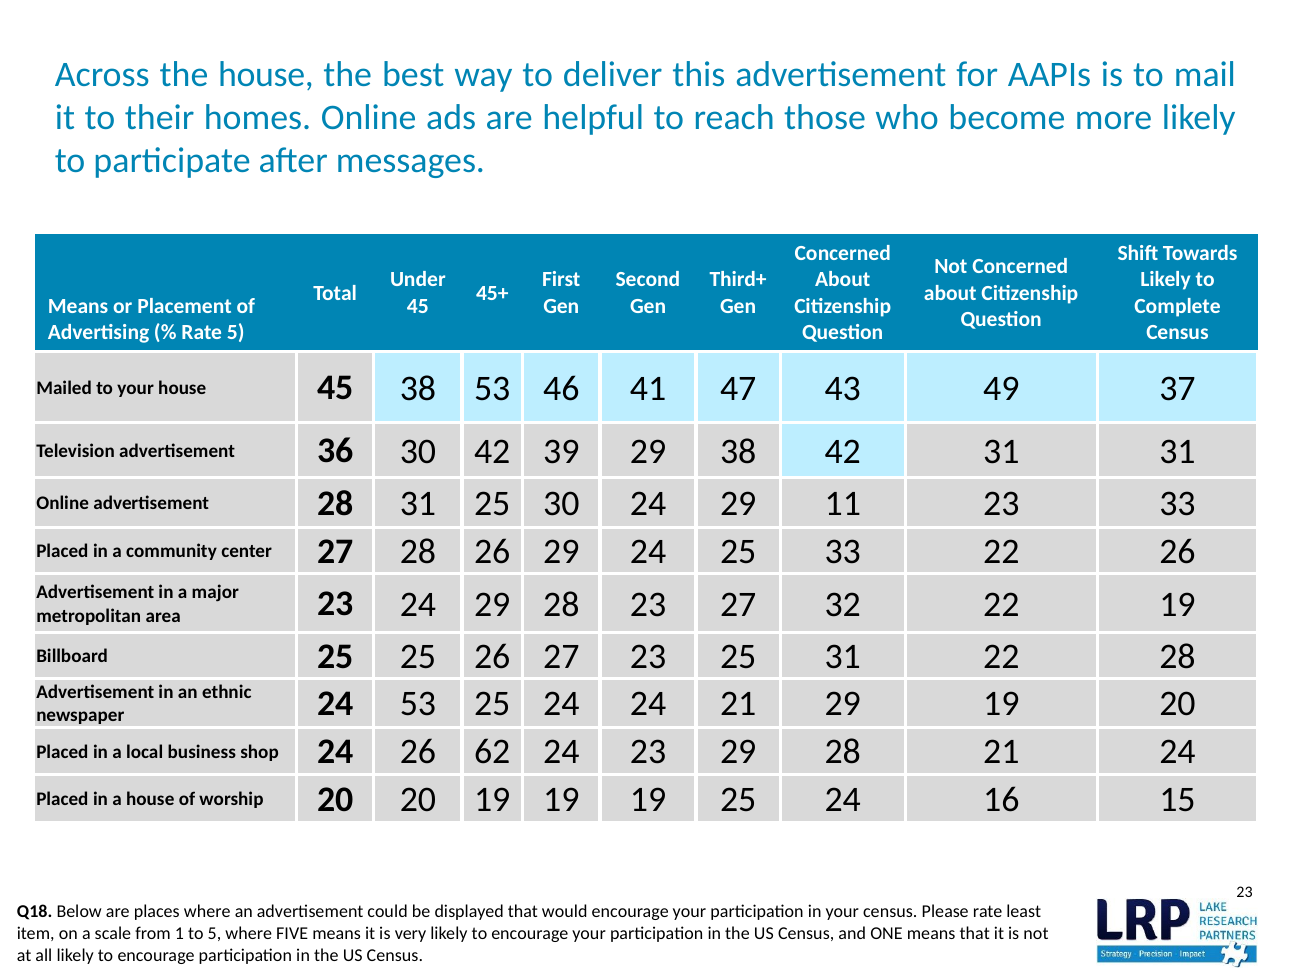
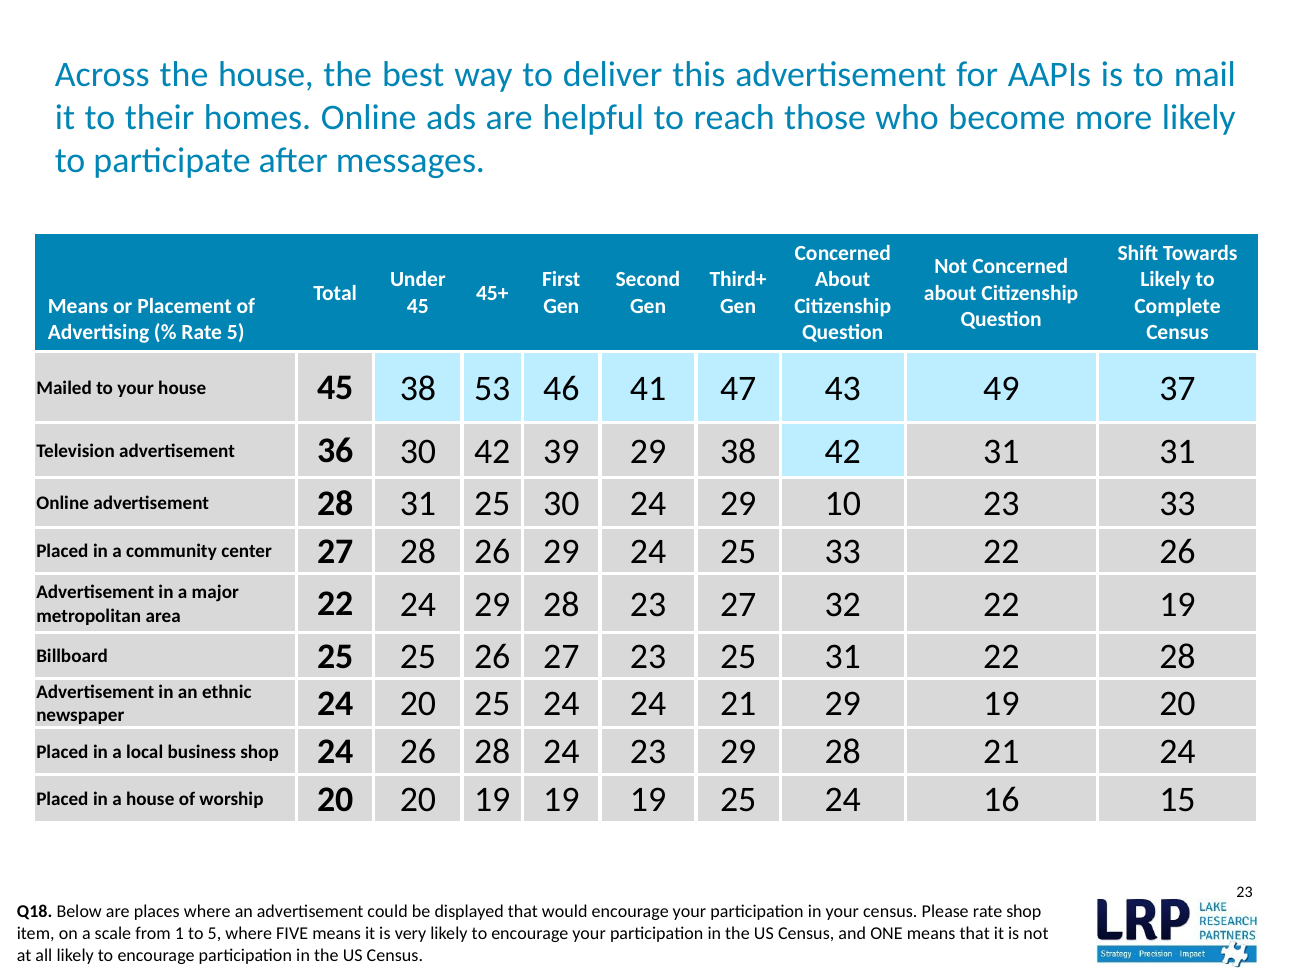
11: 11 -> 10 (843, 504)
area 23: 23 -> 22 (335, 604)
24 53: 53 -> 20 (418, 704)
26 62: 62 -> 28 (492, 752)
rate least: least -> shop (1024, 912)
